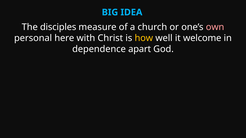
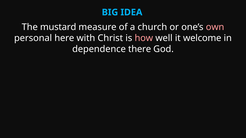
disciples: disciples -> mustard (58, 27)
how colour: yellow -> pink (144, 38)
apart: apart -> there (140, 49)
